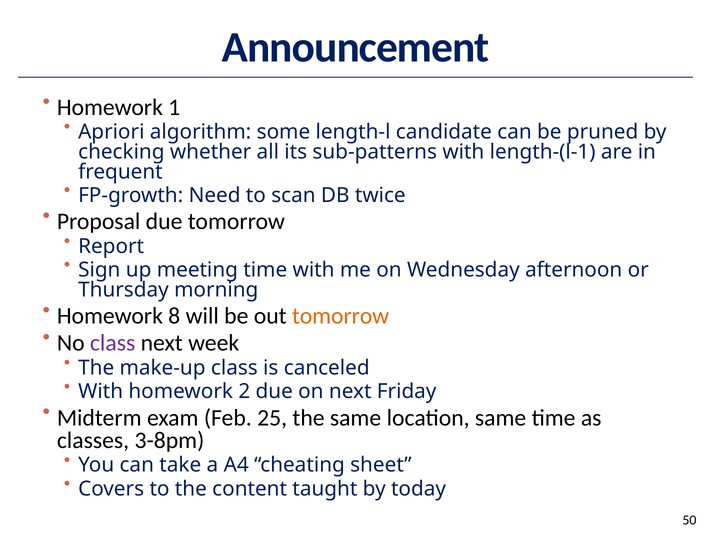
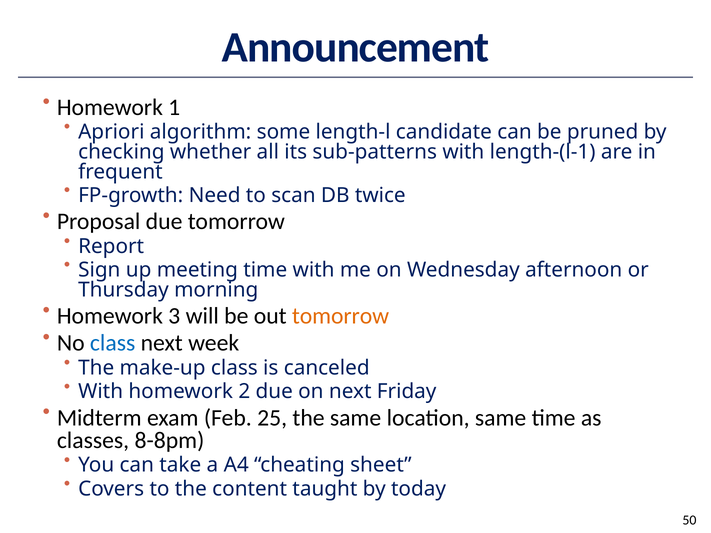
8: 8 -> 3 (174, 316)
class colour: purple -> blue (113, 343)
3-8pm: 3-8pm -> 8-8pm (169, 441)
